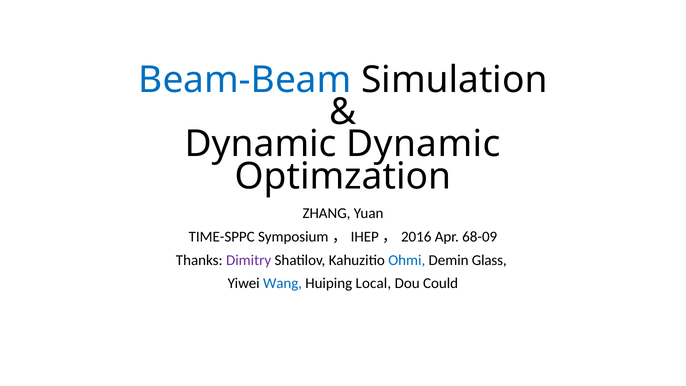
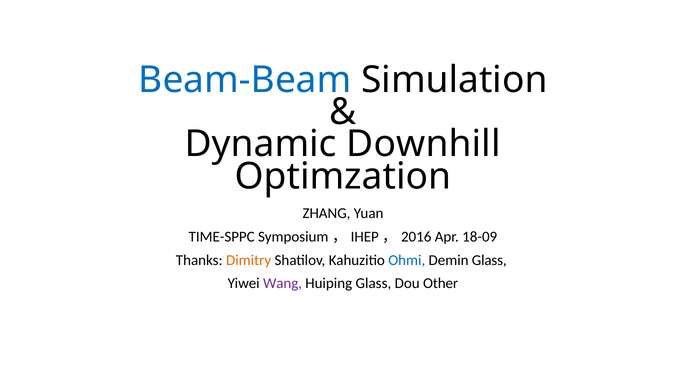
Dynamic Dynamic: Dynamic -> Downhill (424, 144)
68-09: 68-09 -> 18-09 (480, 237)
Dimitry colour: purple -> orange (249, 260)
Wang colour: blue -> purple (283, 283)
Huiping Local: Local -> Glass (373, 283)
Could: Could -> Other (441, 283)
